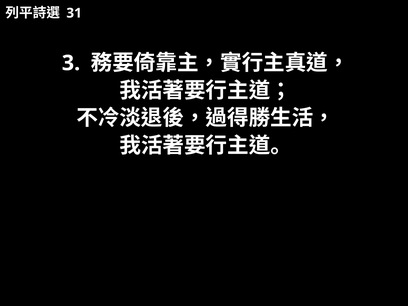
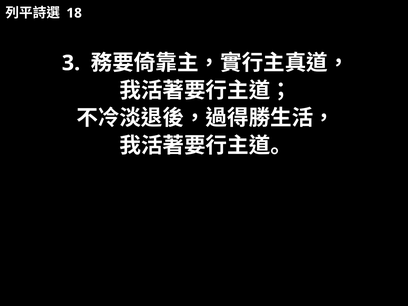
31: 31 -> 18 (74, 13)
